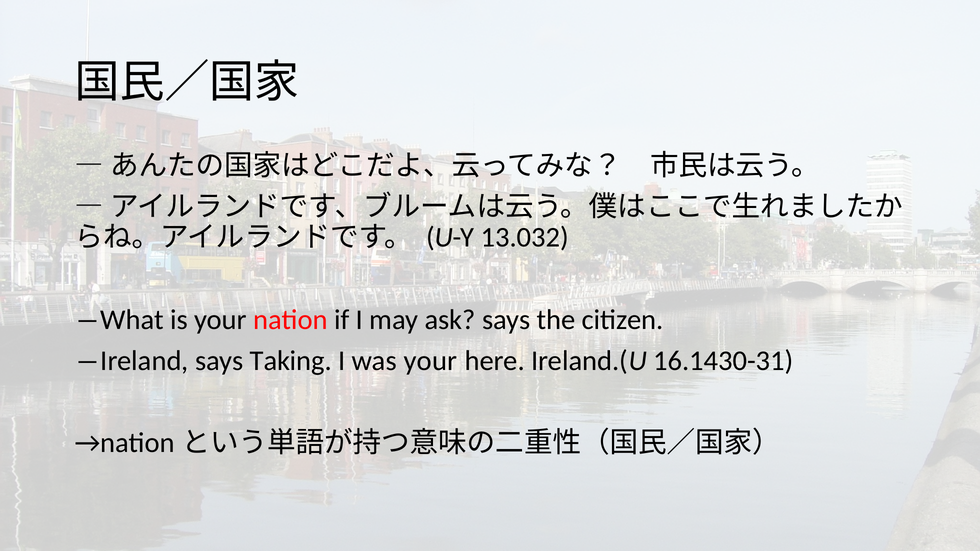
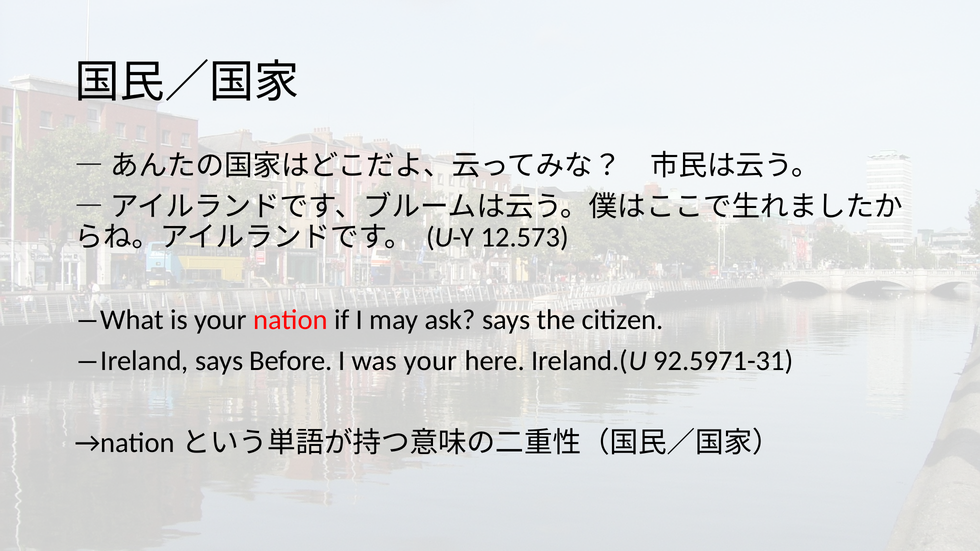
13.032: 13.032 -> 12.573 (525, 238)
Taking: Taking -> Before (291, 361)
16.1430-31: 16.1430-31 -> 92.5971-31 (723, 361)
